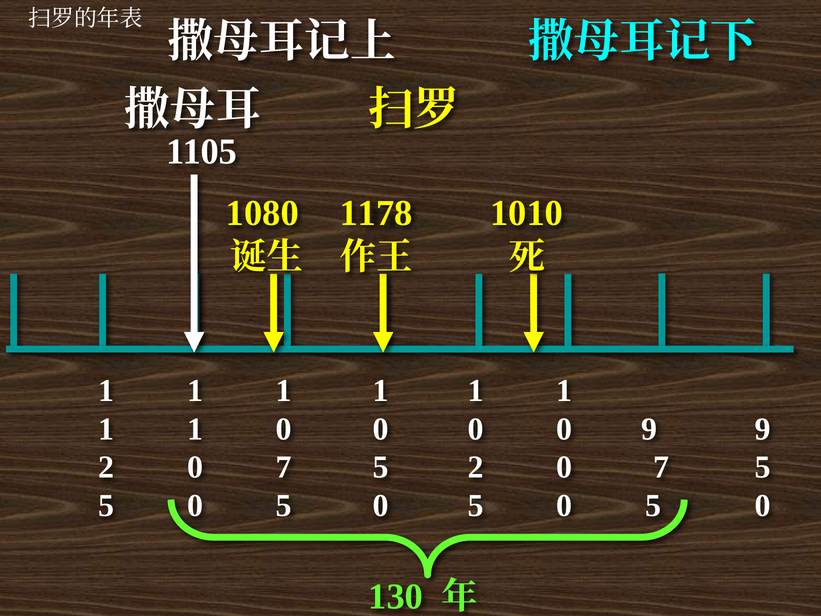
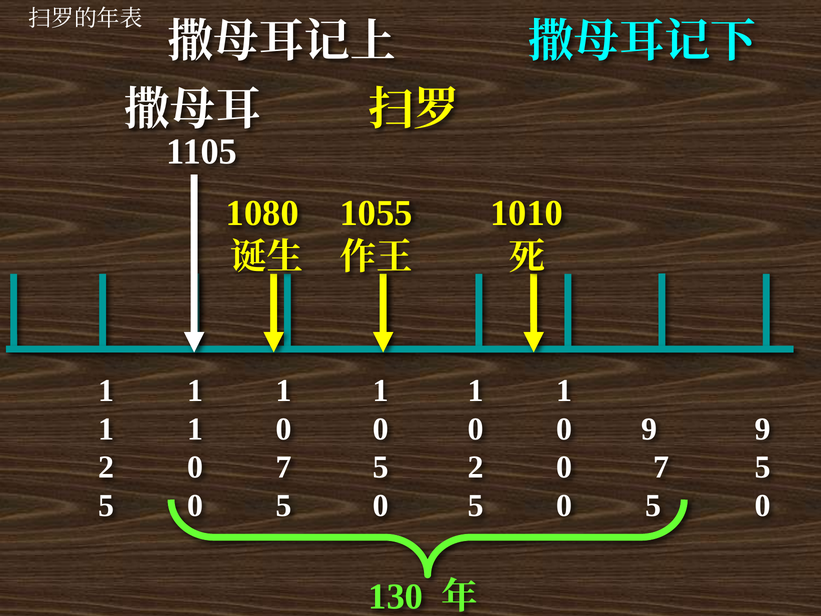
1178: 1178 -> 1055 (376, 213)
